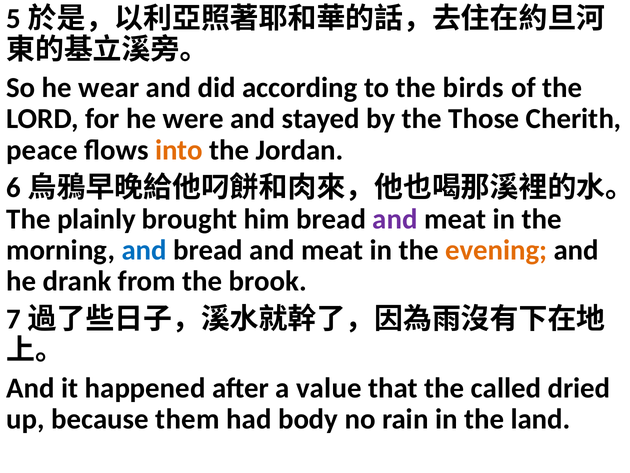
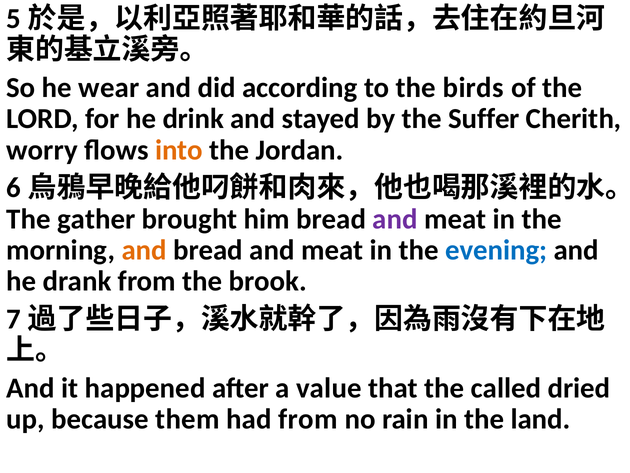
were: were -> drink (193, 119)
Those: Those -> Suffer (484, 119)
peace: peace -> worry (42, 150)
plainly: plainly -> gather (96, 219)
and colour: blue -> orange (144, 250)
evening colour: orange -> blue (496, 250)
had body: body -> from (308, 419)
